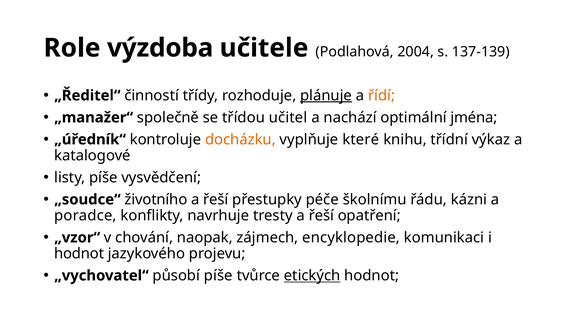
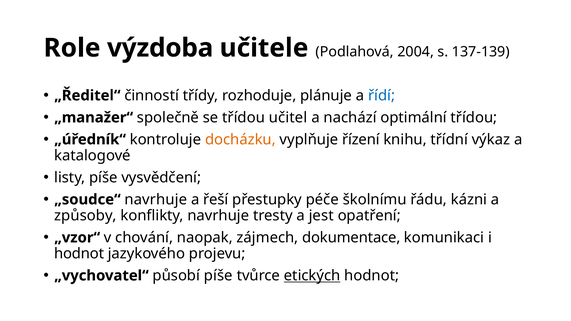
plánuje underline: present -> none (326, 96)
řídí colour: orange -> blue (382, 96)
optimální jména: jména -> třídou (474, 118)
které: které -> řízení (361, 140)
„soudce“ životního: životního -> navrhuje (156, 200)
poradce: poradce -> způsoby (85, 216)
tresty a řeší: řeší -> jest (321, 216)
encyklopedie: encyklopedie -> dokumentace (351, 238)
